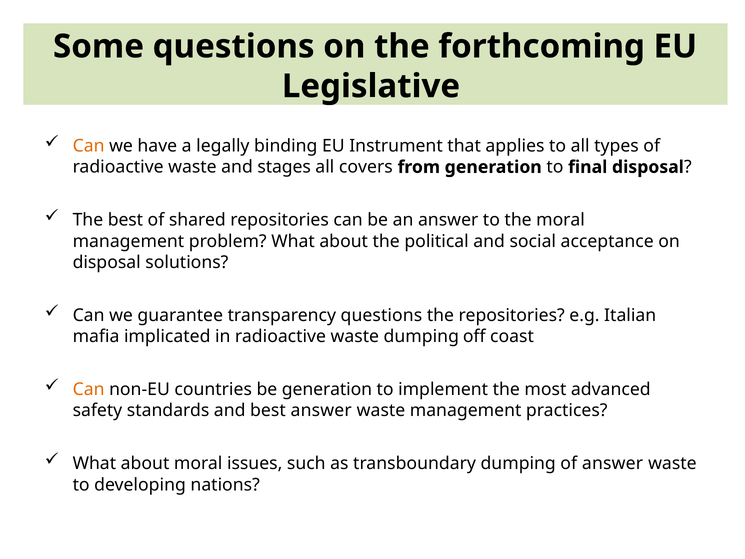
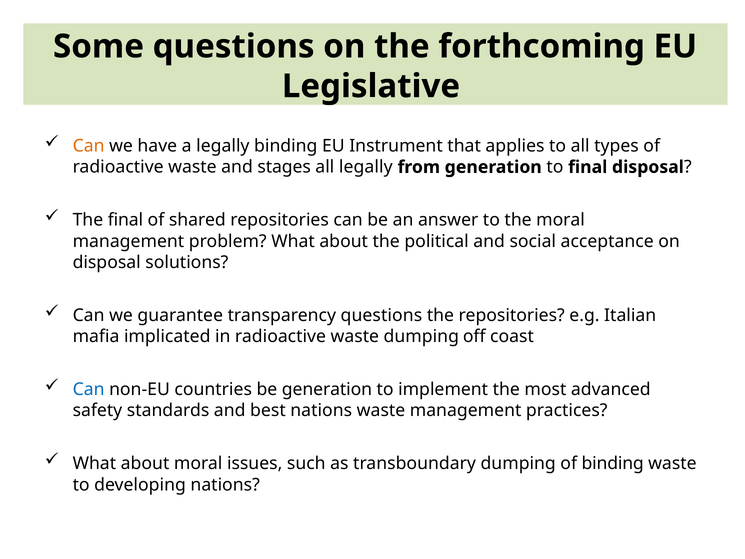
all covers: covers -> legally (366, 167)
The best: best -> final (125, 220)
Can colour: orange -> blue (89, 389)
best answer: answer -> nations (321, 410)
of answer: answer -> binding (613, 463)
